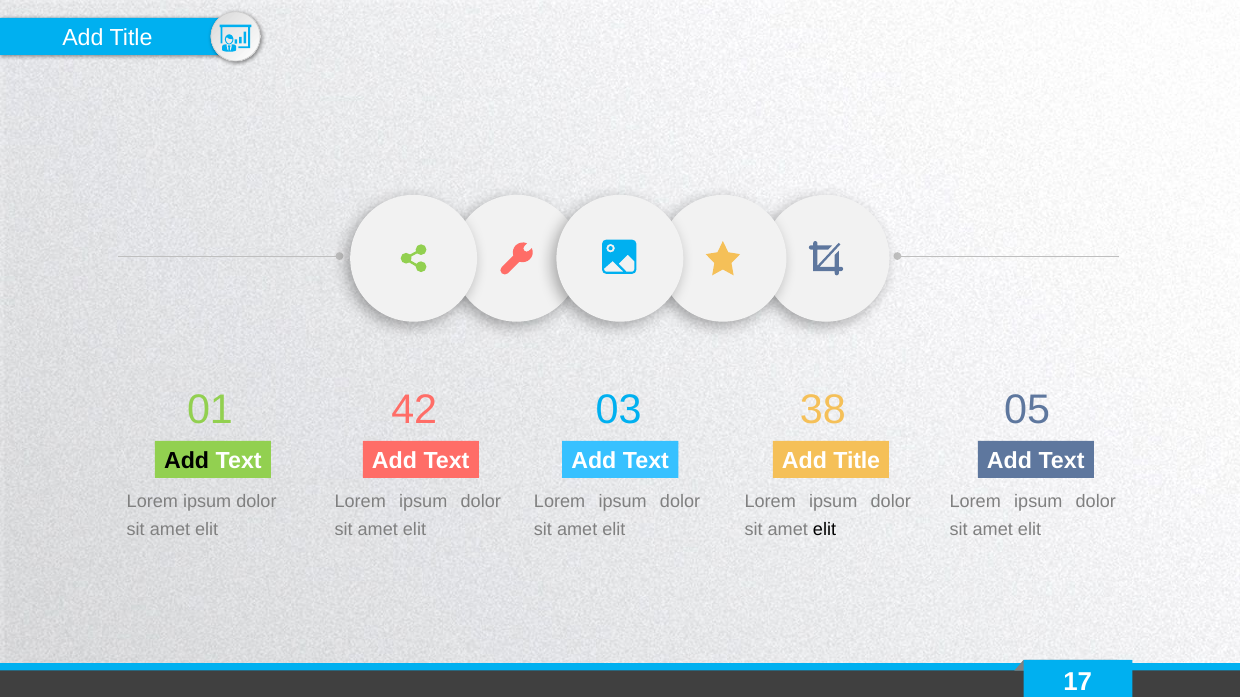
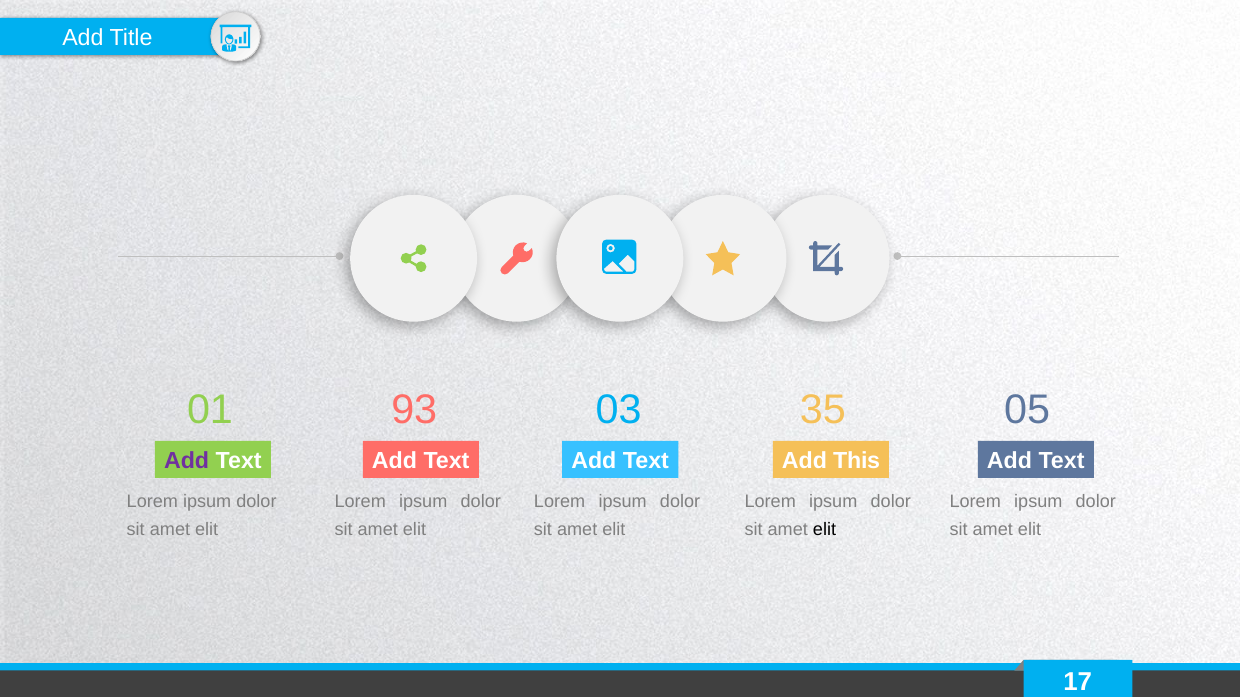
42: 42 -> 93 (414, 410)
38: 38 -> 35 (823, 410)
Add colour: black -> purple (187, 461)
Title: Title -> This (857, 461)
